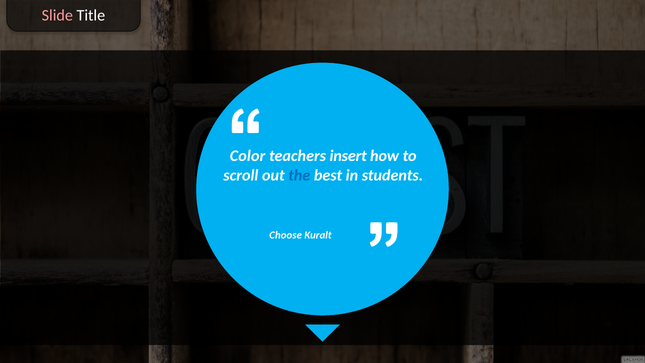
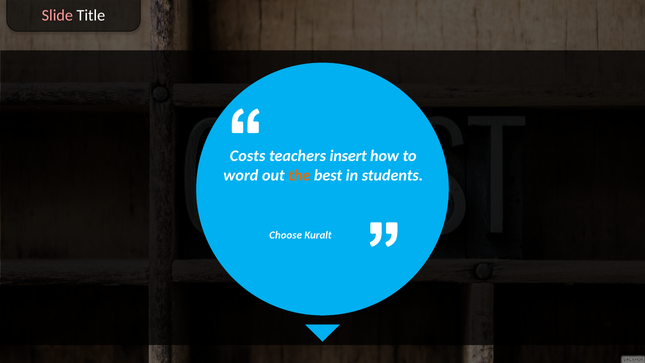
Color: Color -> Costs (248, 156)
scroll: scroll -> word (241, 175)
the colour: blue -> orange (299, 175)
